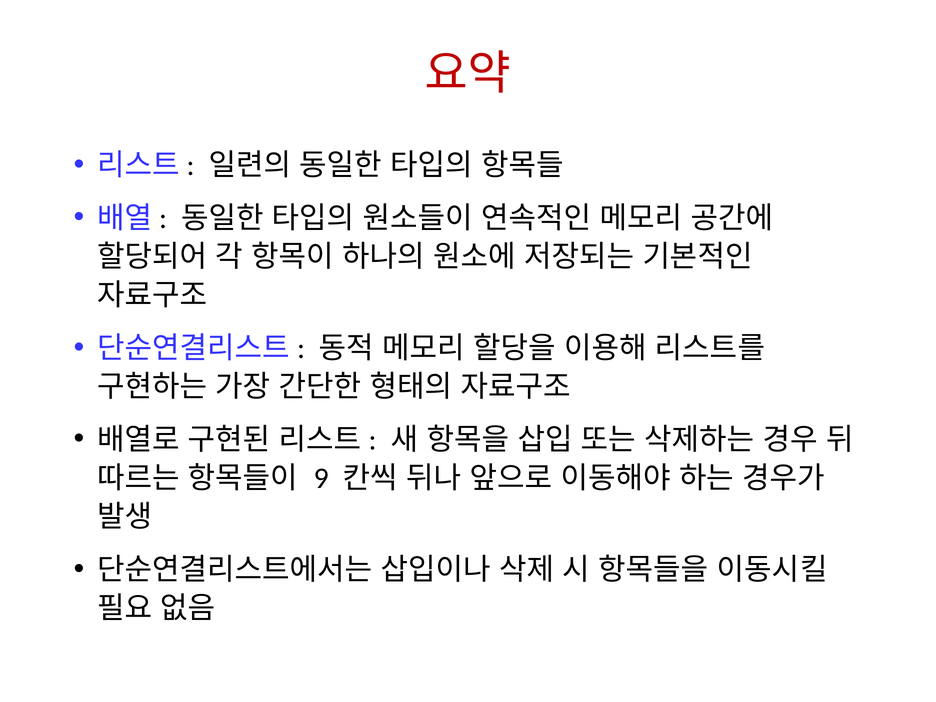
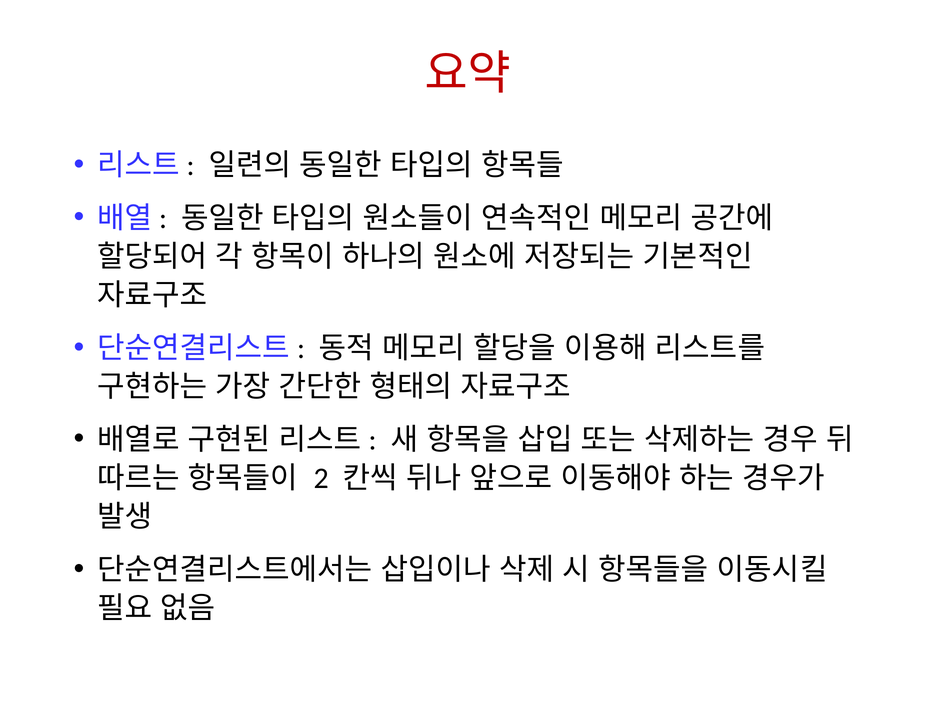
9: 9 -> 2 (321, 478)
